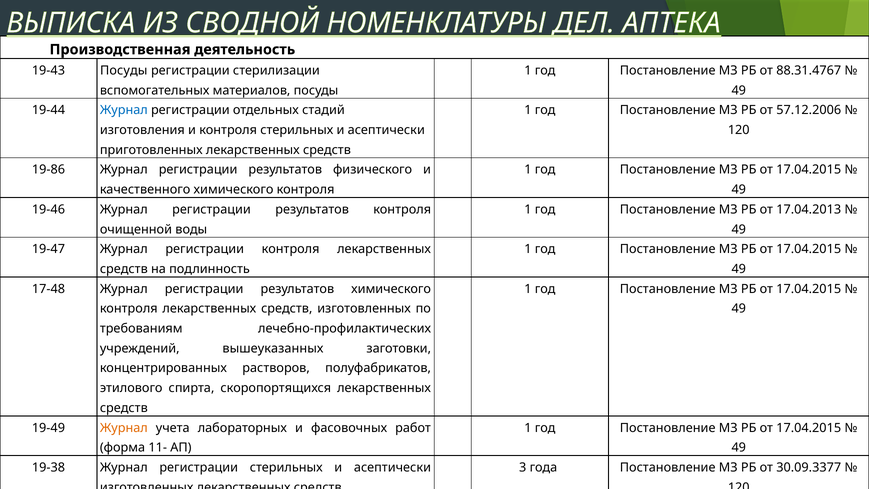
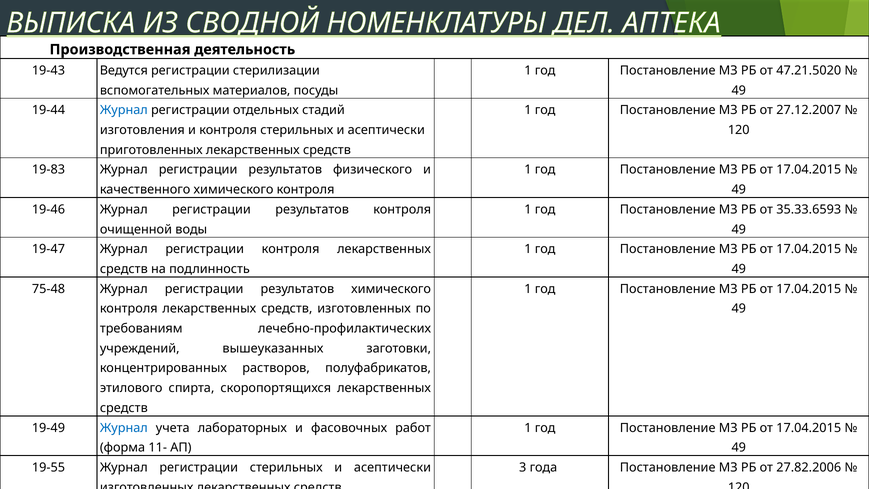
19-43 Посуды: Посуды -> Ведутся (124, 71)
88.31.4767: 88.31.4767 -> 47.21.5020 (809, 71)
57.12.2006: 57.12.2006 -> 27.12.2007 (809, 110)
19-86: 19-86 -> 19-83 (48, 170)
17.04.2013: 17.04.2013 -> 35.33.6593 (809, 209)
17-48: 17-48 -> 75-48 (48, 289)
Журнал colour: orange -> blue (124, 428)
19-38: 19-38 -> 19-55 (48, 467)
30.09.3377: 30.09.3377 -> 27.82.2006 (809, 467)
